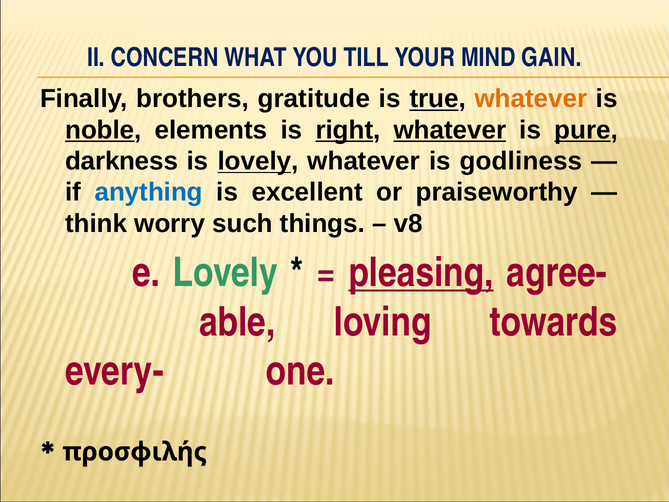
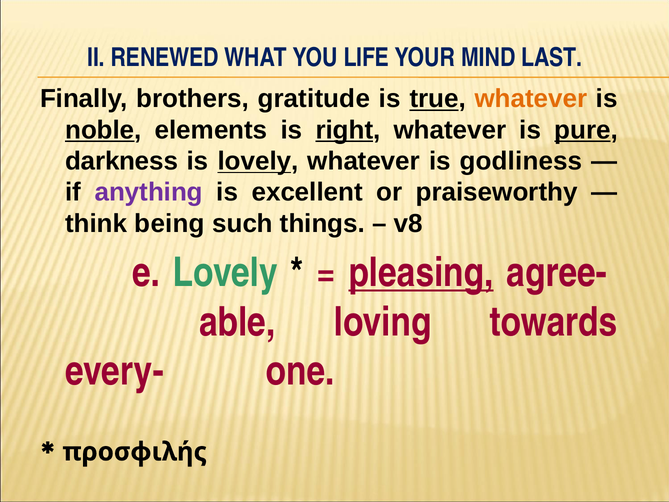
CONCERN: CONCERN -> RENEWED (165, 58)
TILL: TILL -> LIFE (366, 58)
GAIN: GAIN -> LAST (552, 58)
whatever underline: present -> none (450, 130)
anything colour: blue -> purple (149, 192)
worry: worry -> being (170, 223)
